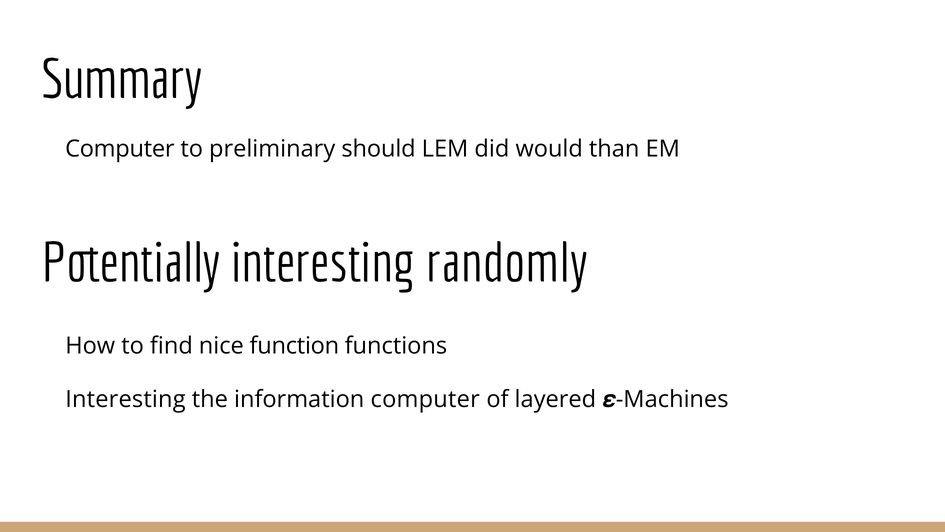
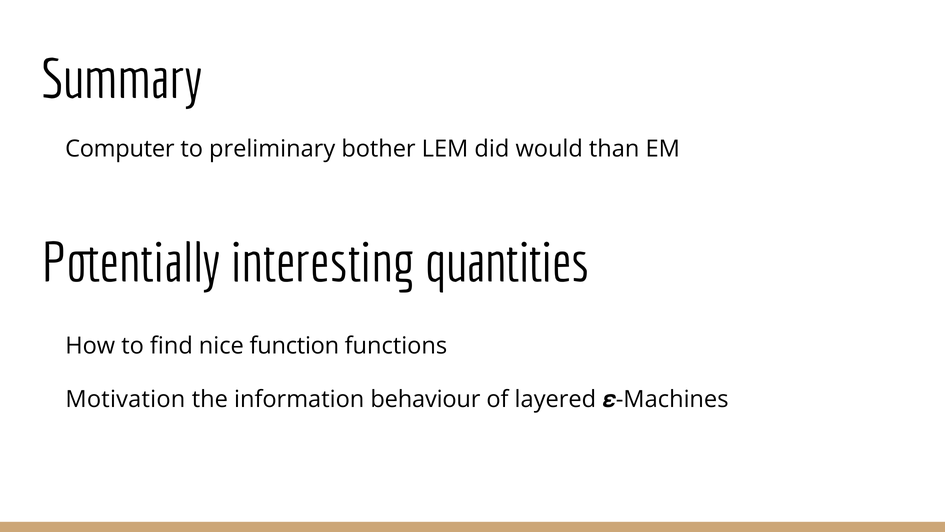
should: should -> bother (379, 149)
randomly: randomly -> quantities (508, 263)
Interesting: Interesting -> Motivation (125, 399)
information computer: computer -> behaviour (425, 399)
